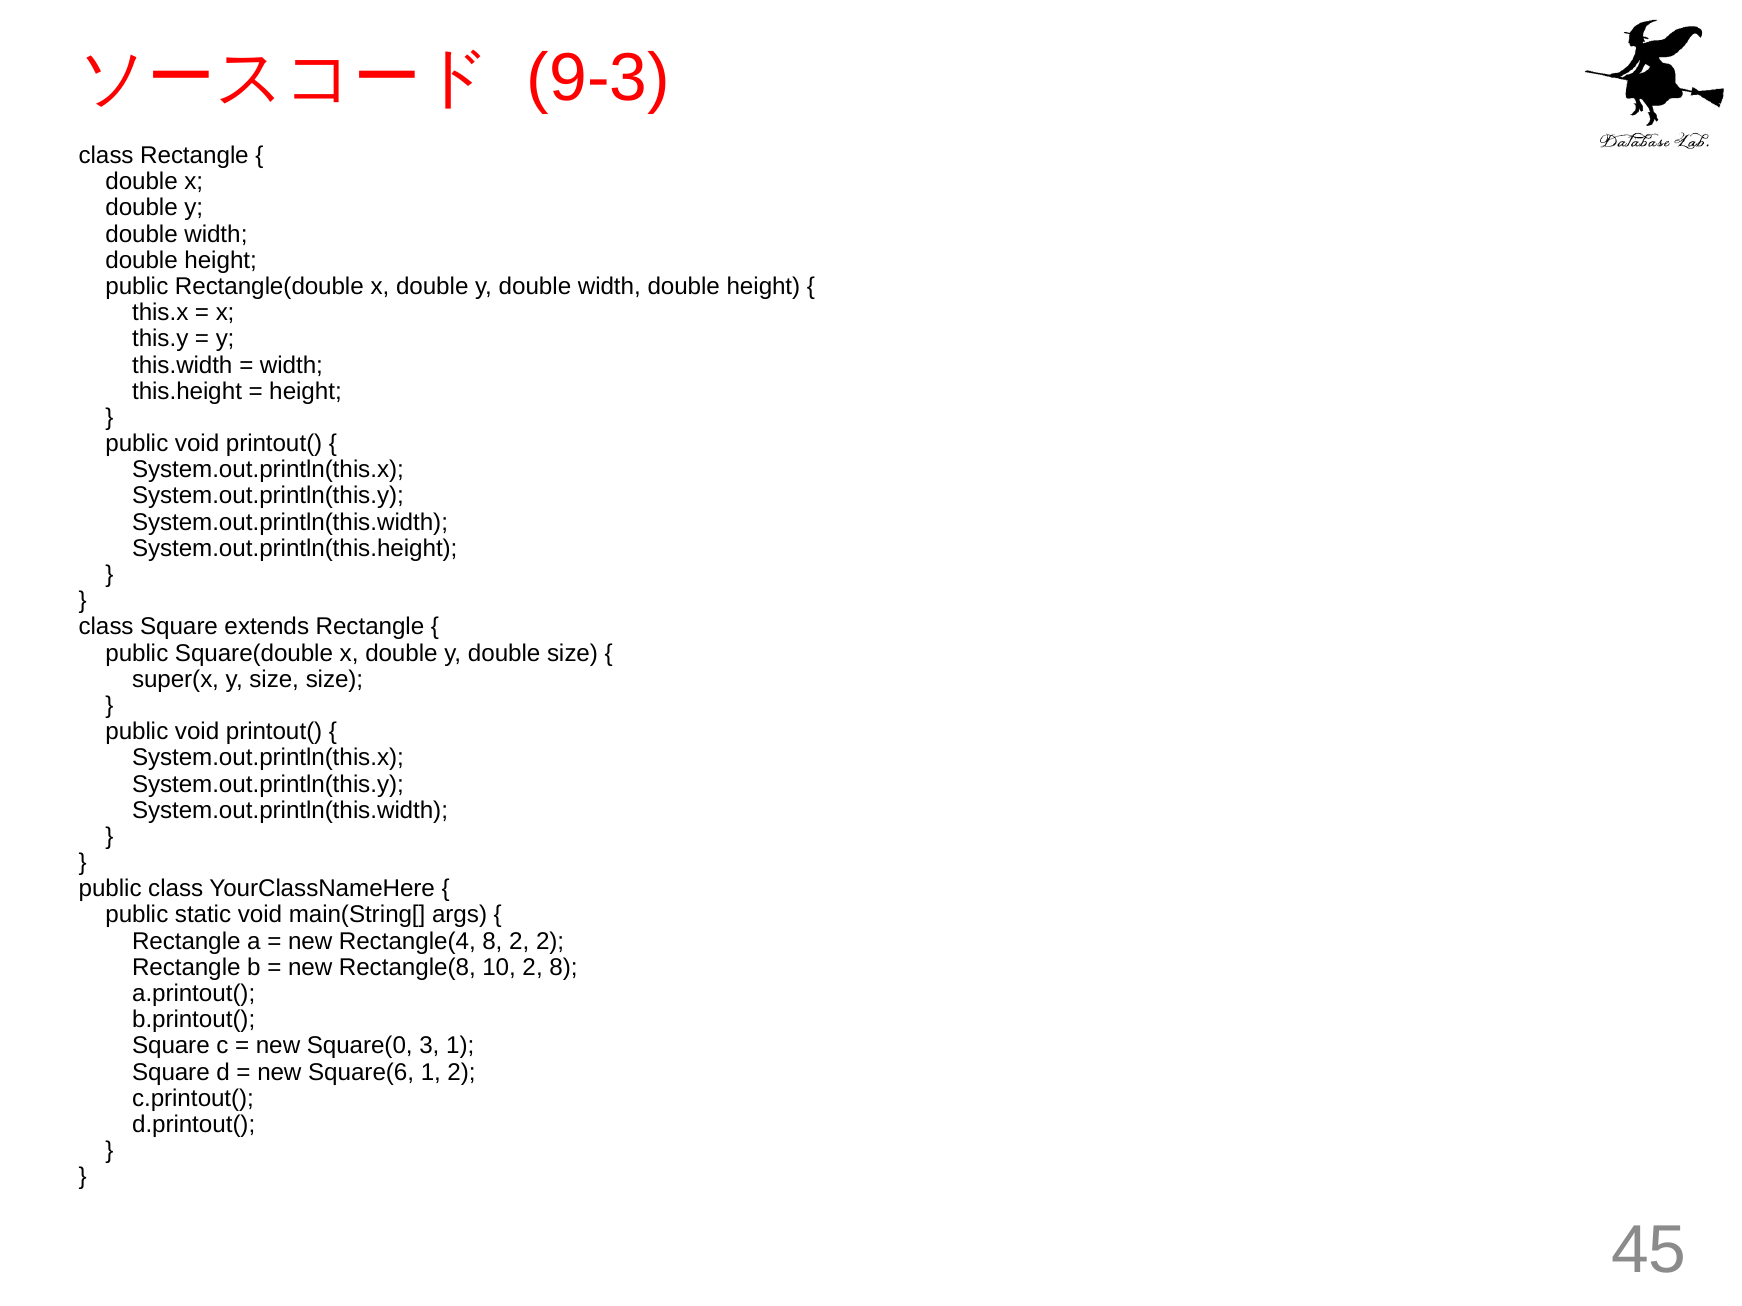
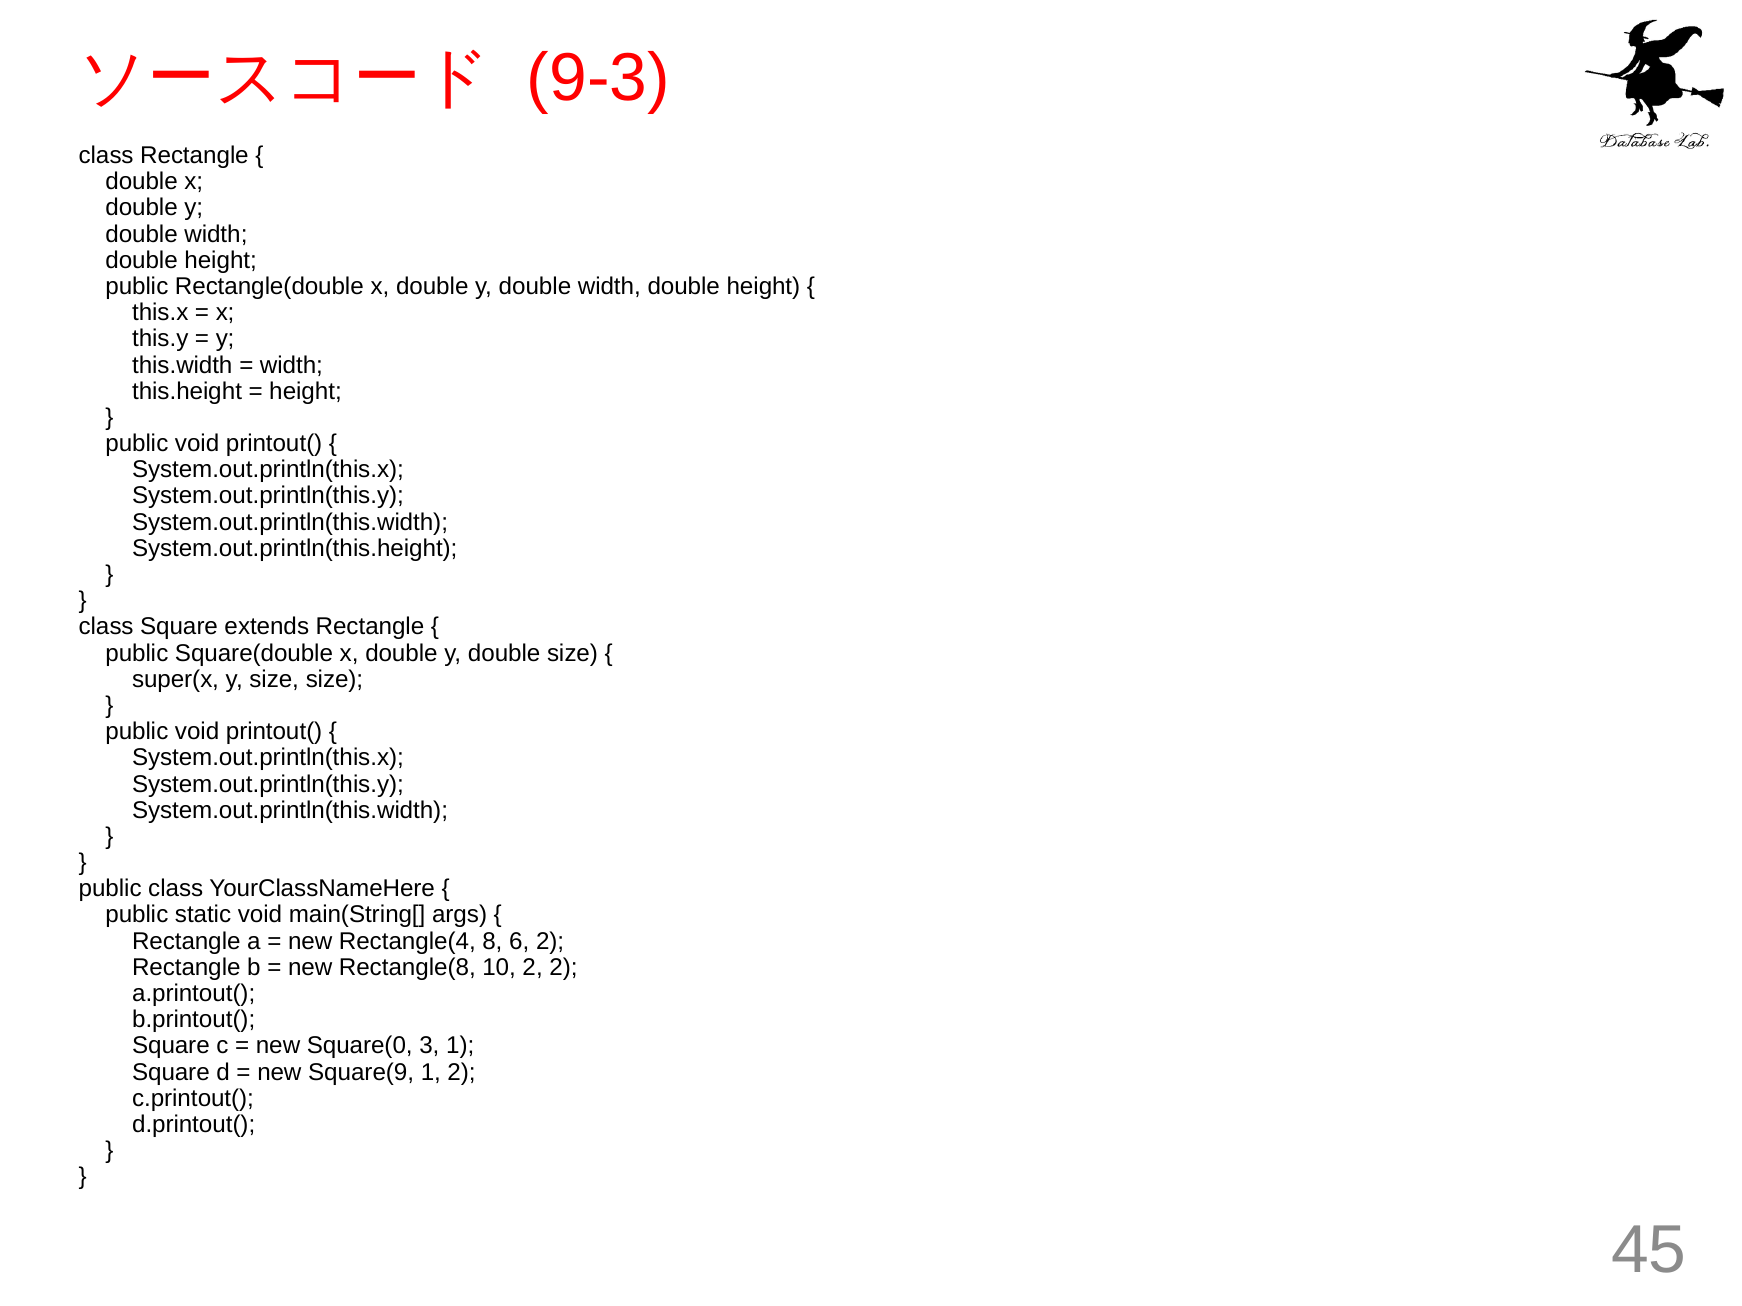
8 2: 2 -> 6 (519, 942)
2 8: 8 -> 2 (564, 968)
Square(6: Square(6 -> Square(9 (361, 1073)
